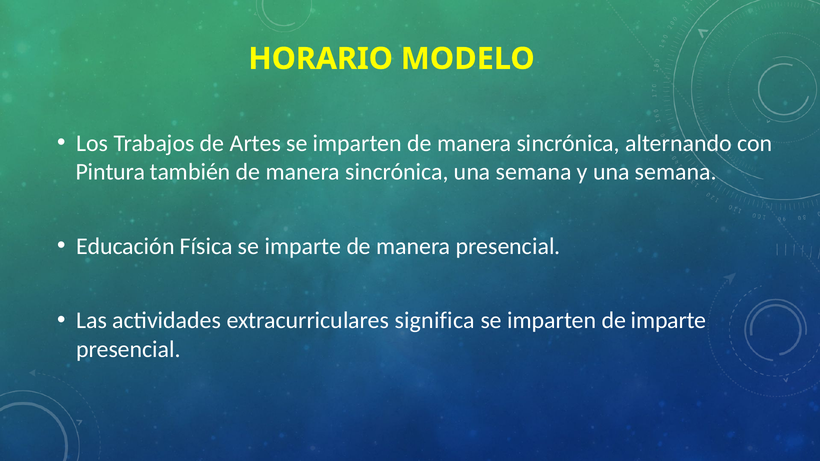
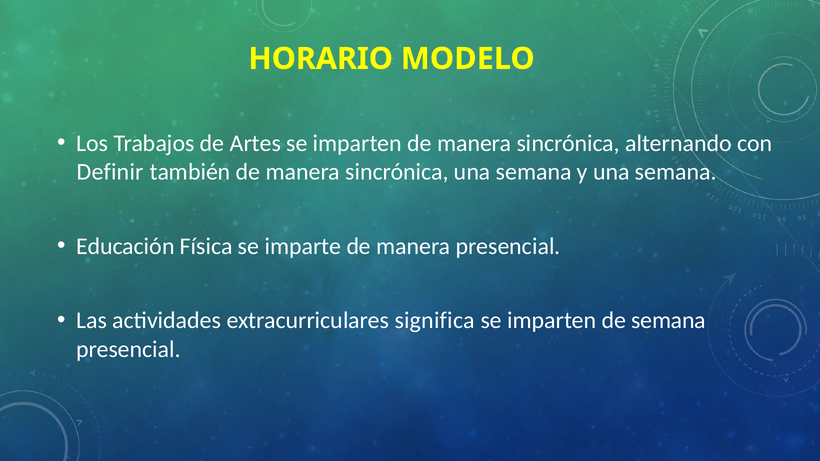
Pintura: Pintura -> Definir (110, 172)
de imparte: imparte -> semana (669, 321)
